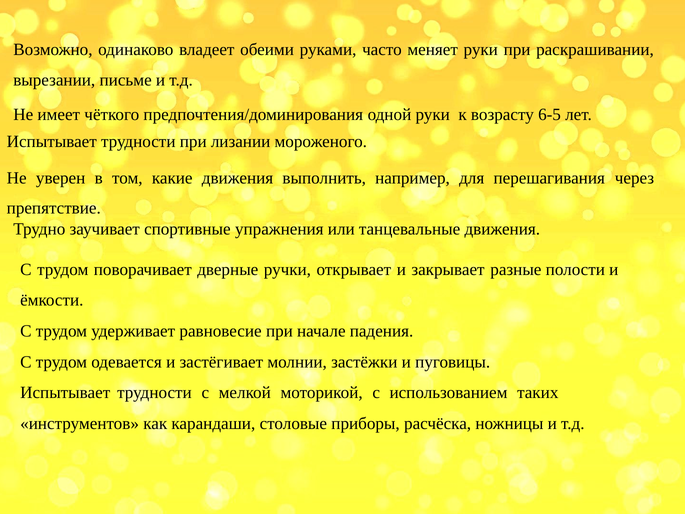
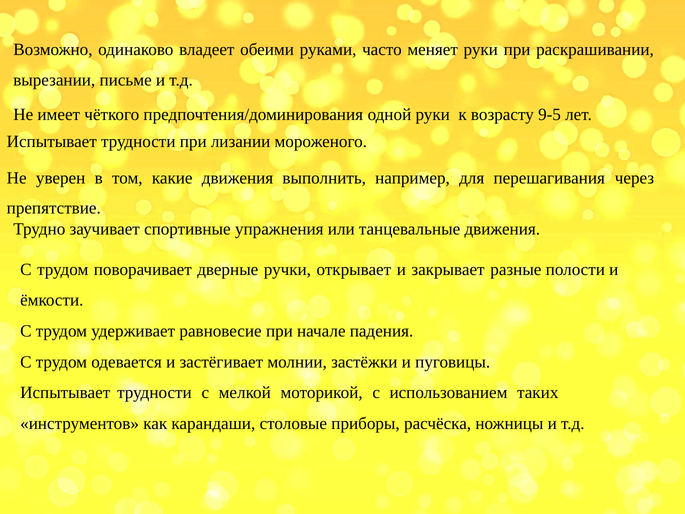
6-5: 6-5 -> 9-5 (550, 115)
